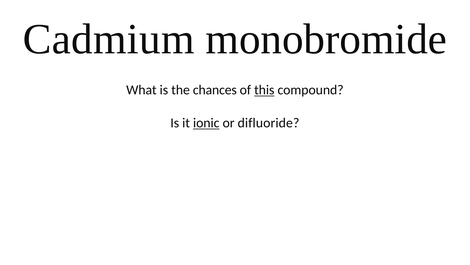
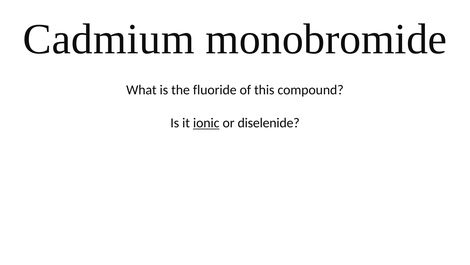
chances: chances -> fluoride (215, 90)
this underline: present -> none (264, 90)
difluoride: difluoride -> diselenide (269, 123)
